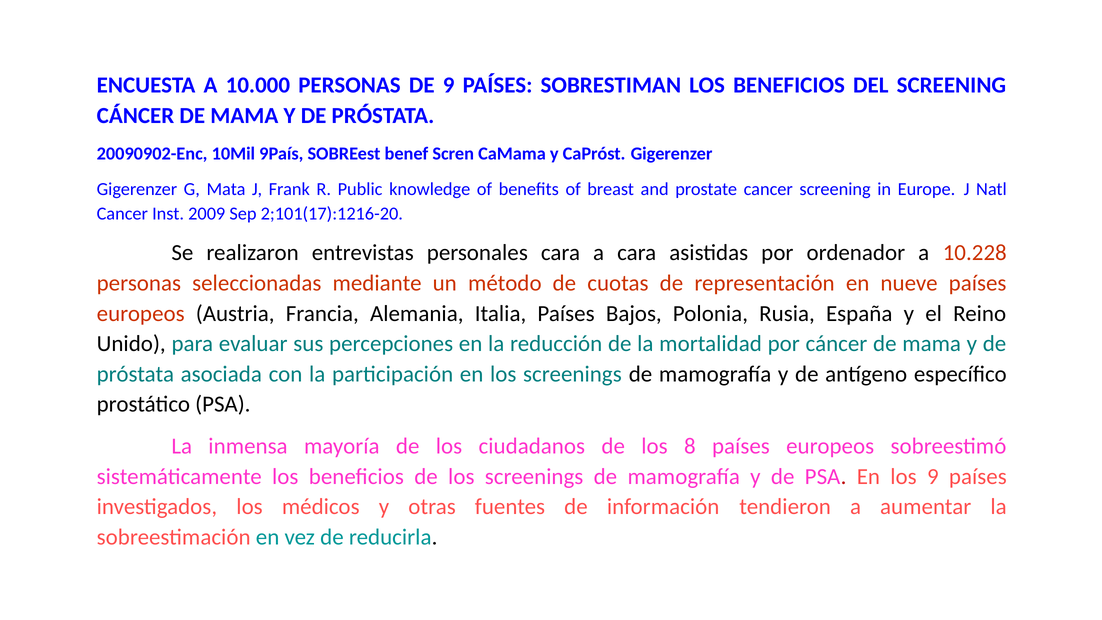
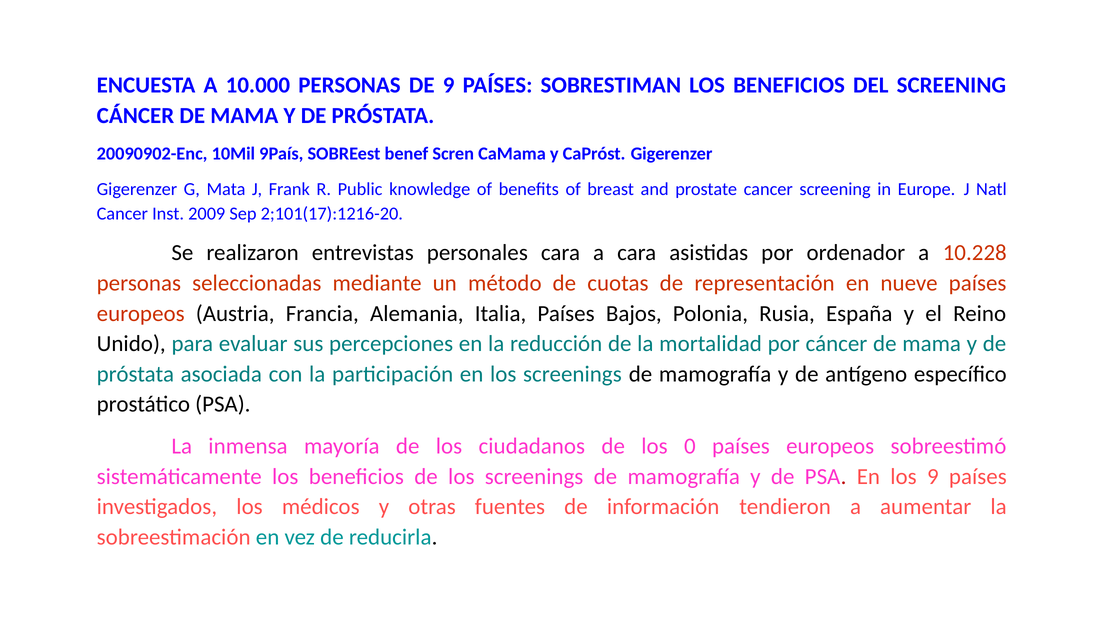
8: 8 -> 0 (690, 446)
